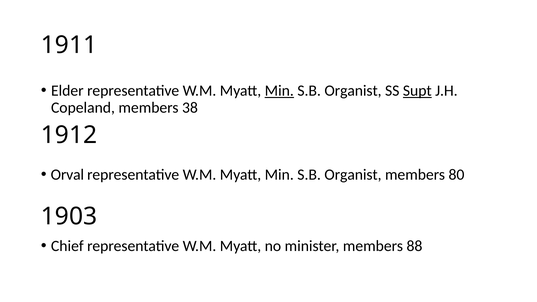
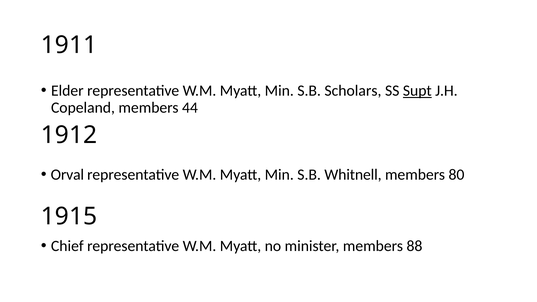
Min underline: present -> none (279, 91)
Organist: Organist -> Scholars (353, 91)
38: 38 -> 44 (190, 108)
Organist: Organist -> Whitnell (353, 175)
1903: 1903 -> 1915 (69, 216)
